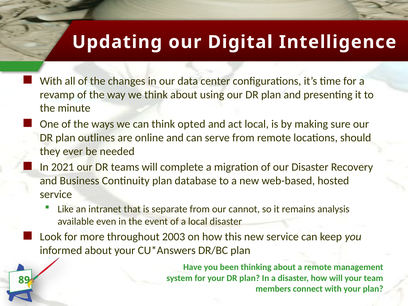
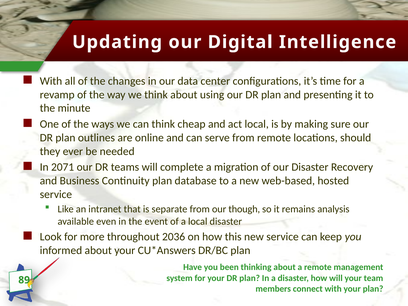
opted: opted -> cheap (192, 124)
2021: 2021 -> 2071 (63, 167)
cannot: cannot -> though (244, 209)
2003: 2003 -> 2036 (174, 237)
